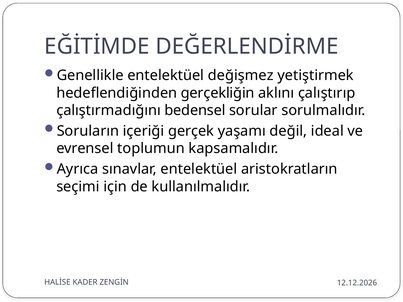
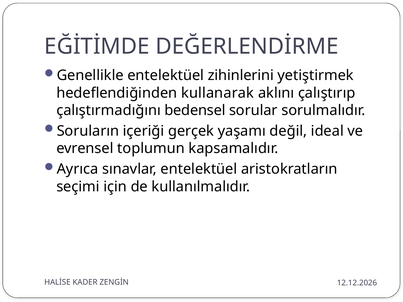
değişmez: değişmez -> zihinlerini (241, 76)
gerçekliğin: gerçekliğin -> kullanarak (218, 93)
